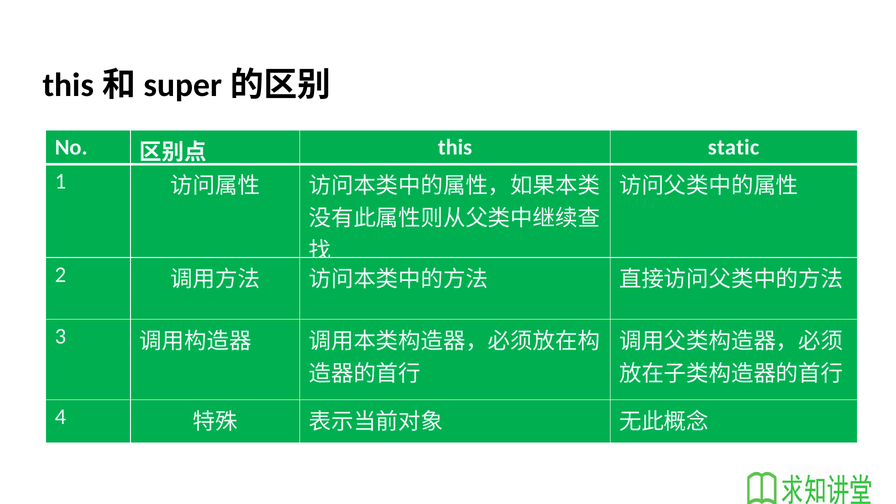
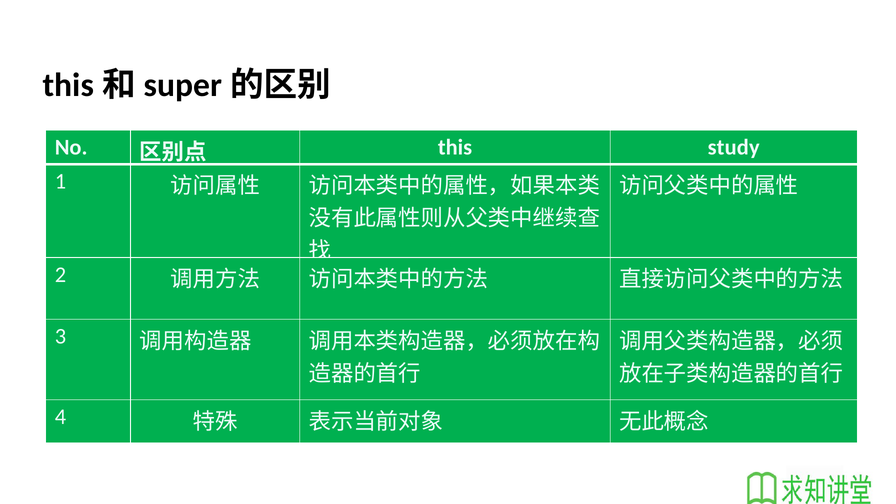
static: static -> study (734, 148)
